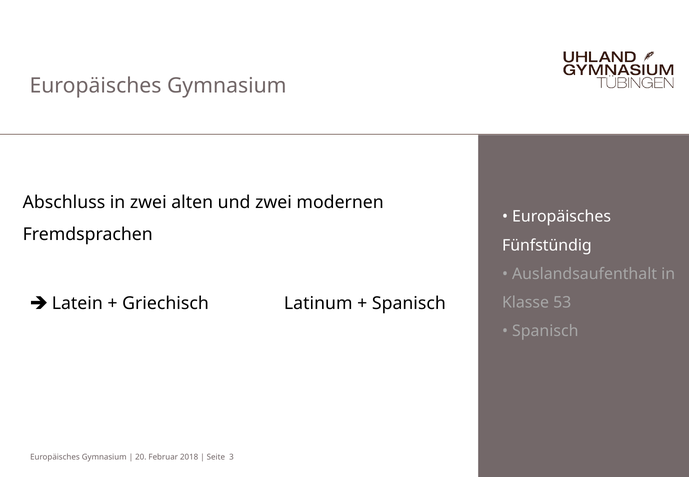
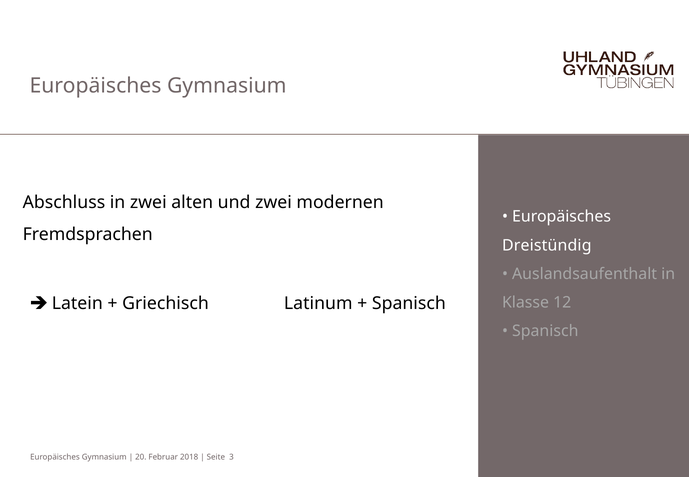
Fünfstündig: Fünfstündig -> Dreistündig (547, 245)
53: 53 -> 12 (562, 303)
